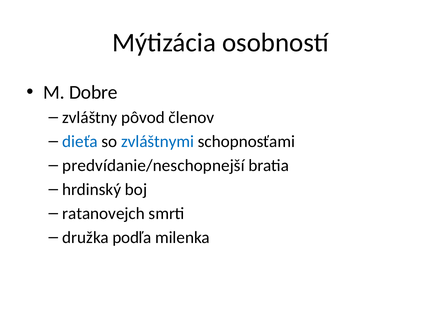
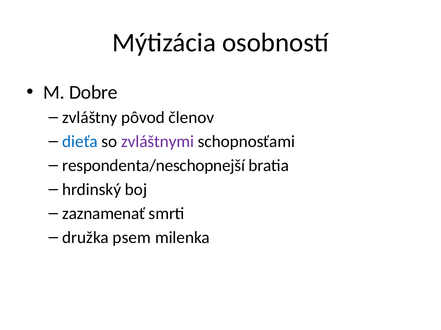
zvláštnymi colour: blue -> purple (158, 142)
predvídanie/neschopnejší: predvídanie/neschopnejší -> respondenta/neschopnejší (154, 166)
ratanovejch: ratanovejch -> zaznamenať (104, 214)
podľa: podľa -> psem (132, 238)
